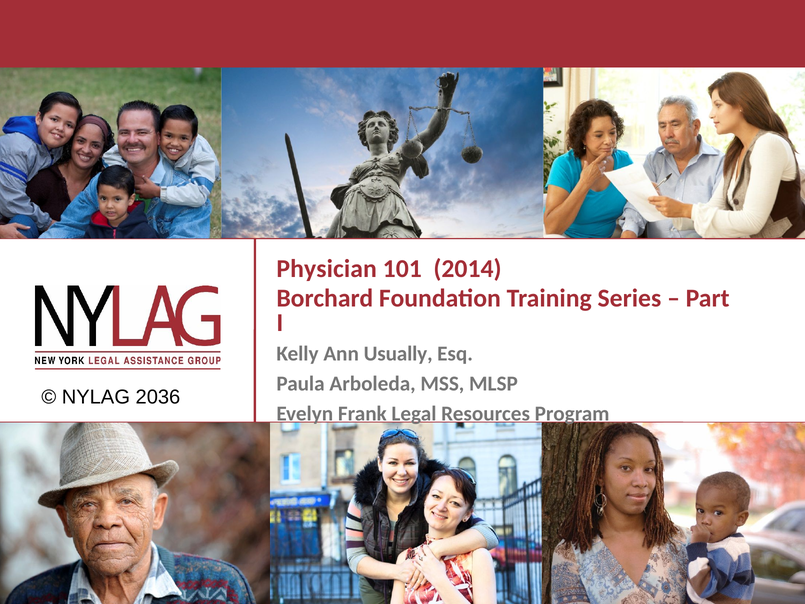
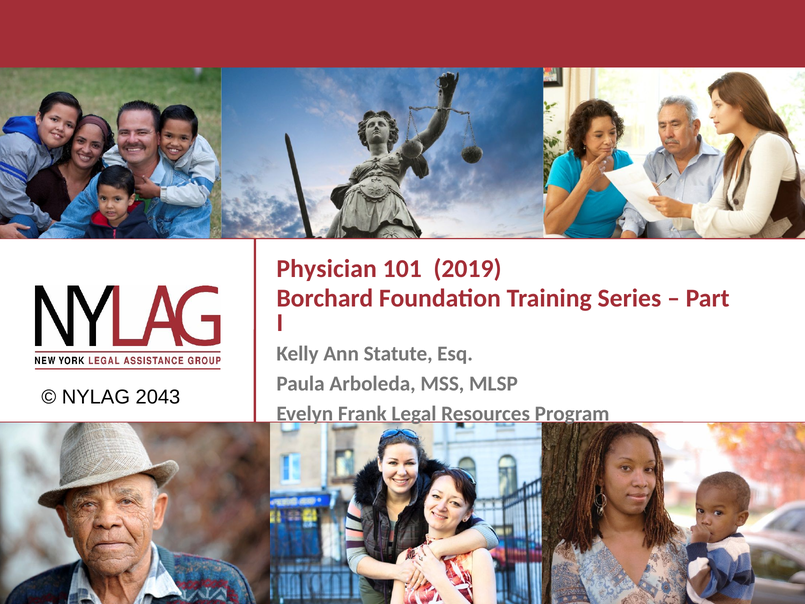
2014: 2014 -> 2019 (468, 268)
Usually: Usually -> Statute (398, 354)
2036: 2036 -> 2043 (158, 397)
